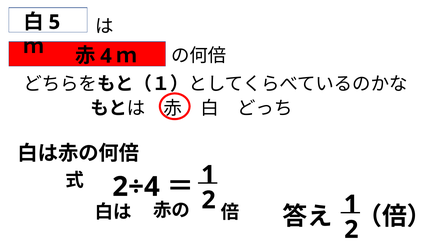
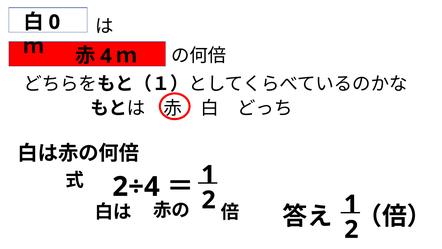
5: 5 -> 0 (54, 22)
